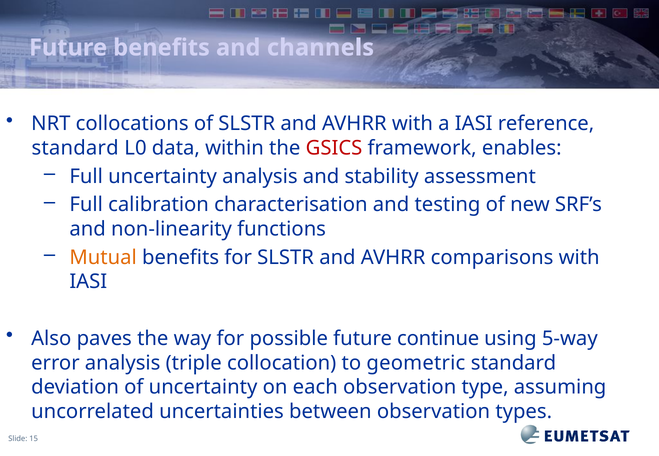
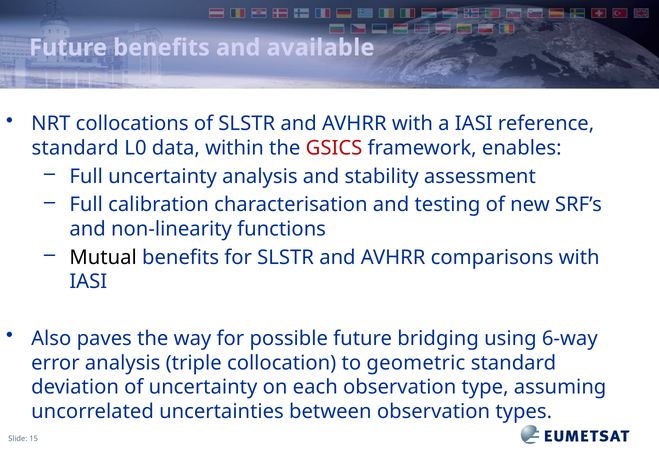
channels: channels -> available (321, 48)
Mutual colour: orange -> black (103, 258)
continue: continue -> bridging (438, 339)
5-way: 5-way -> 6-way (570, 339)
